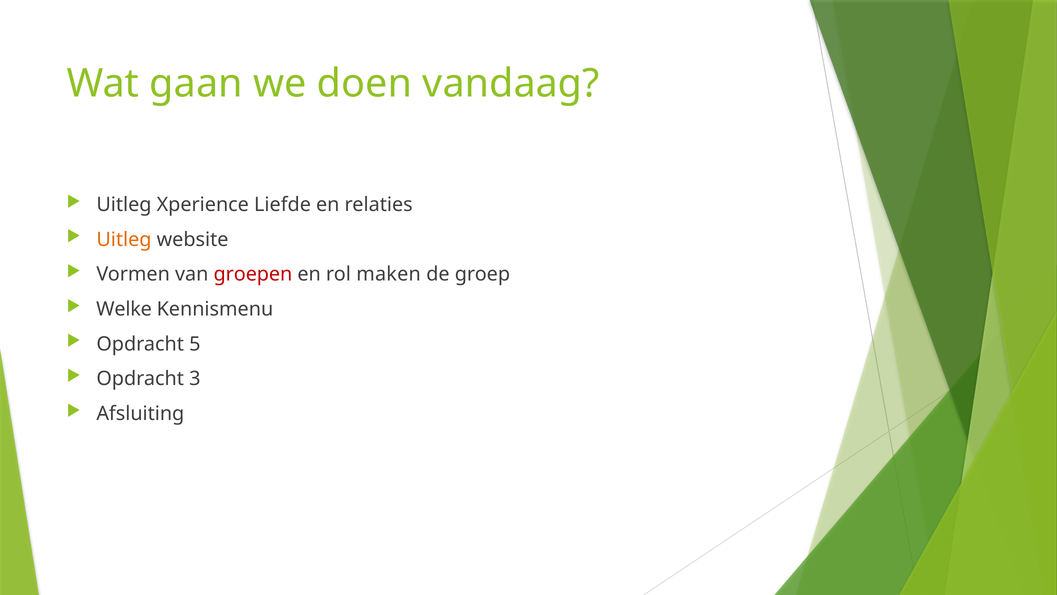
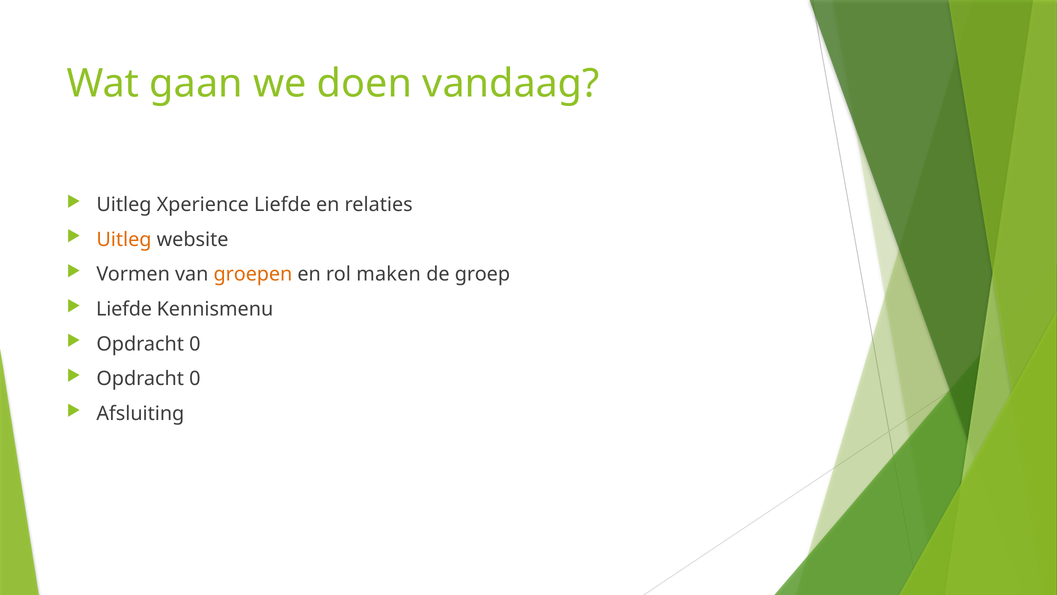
groepen colour: red -> orange (253, 274)
Welke: Welke -> Liefde (124, 309)
5: 5 -> 0 (195, 344)
3: 3 -> 0 (195, 379)
